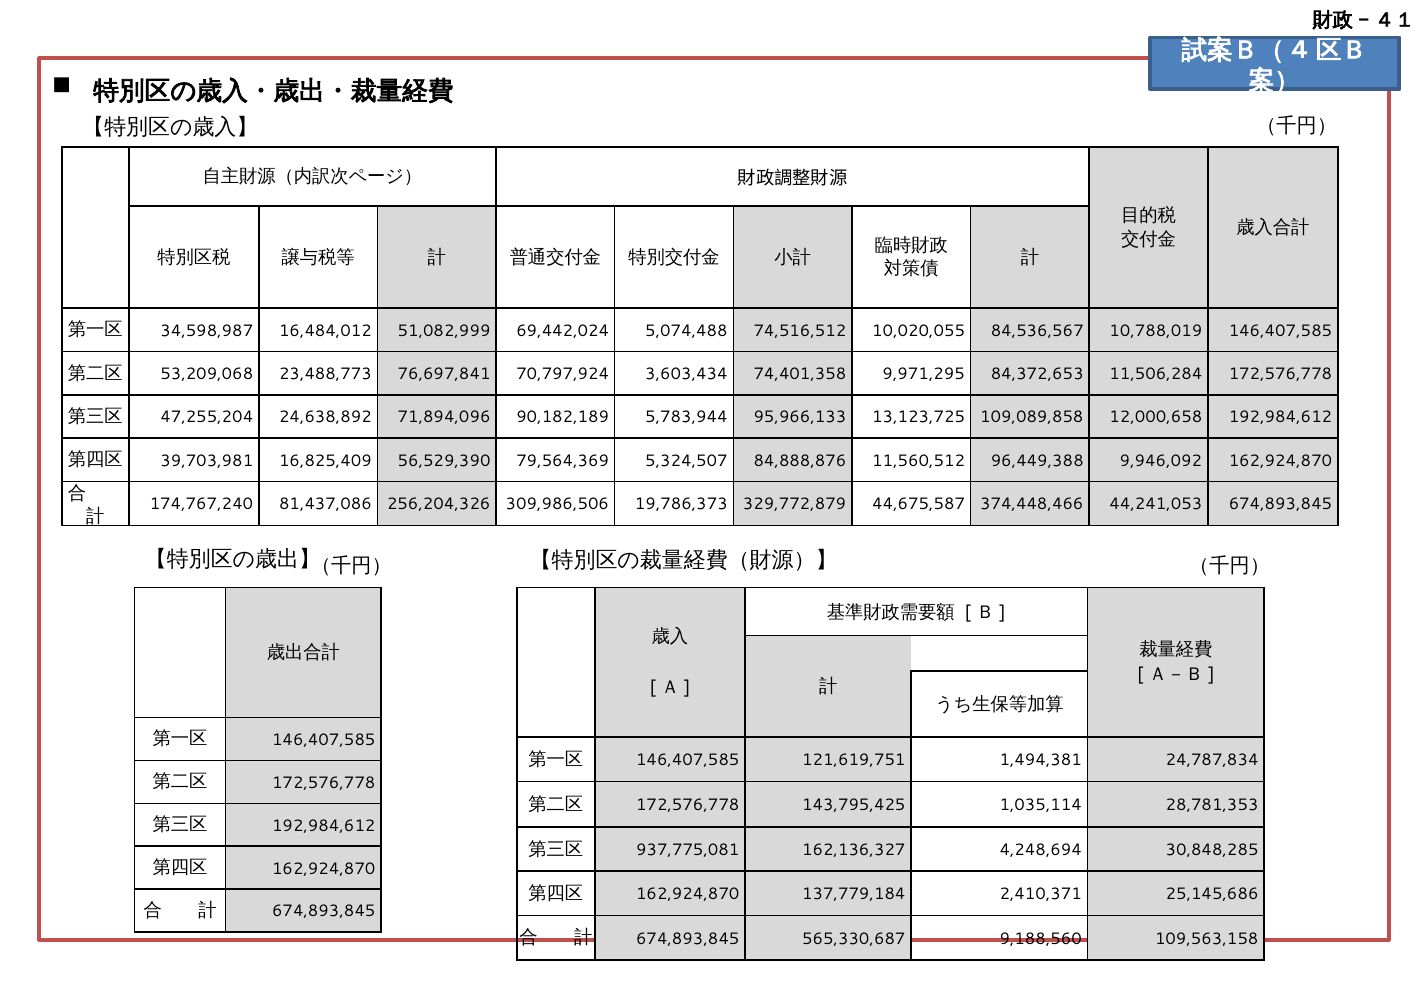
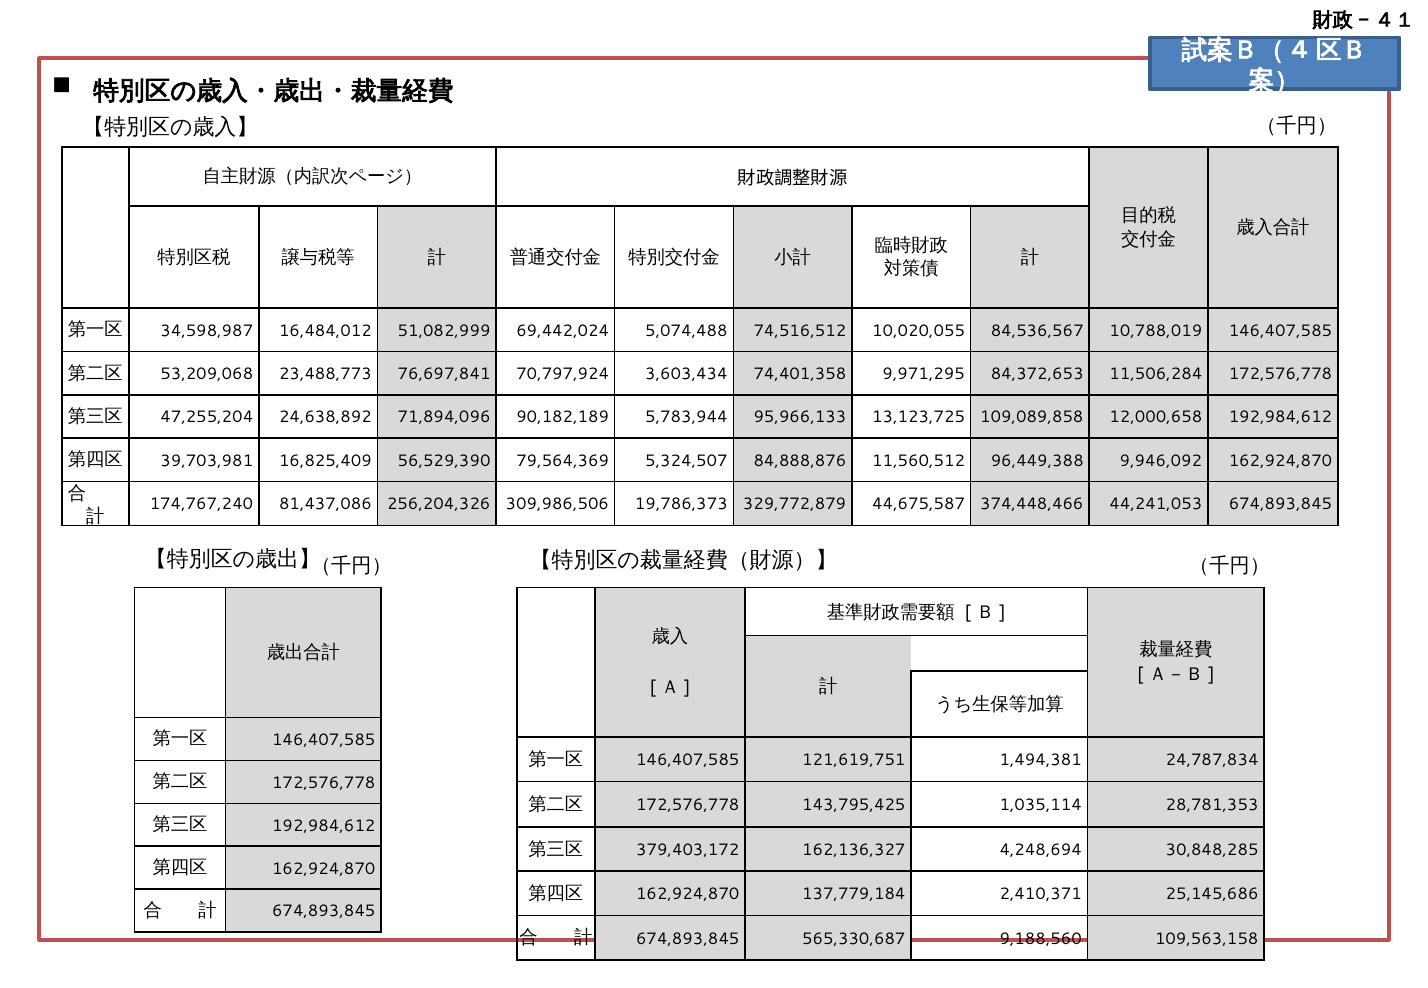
937,775,081: 937,775,081 -> 379,403,172 (688, 850)
